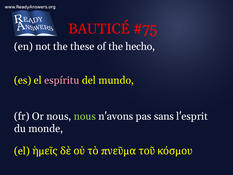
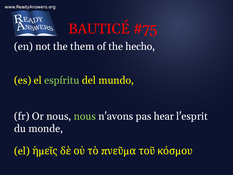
these: these -> them (82, 46)
espíritu colour: pink -> light green (62, 80)
sans: sans -> hear (164, 116)
